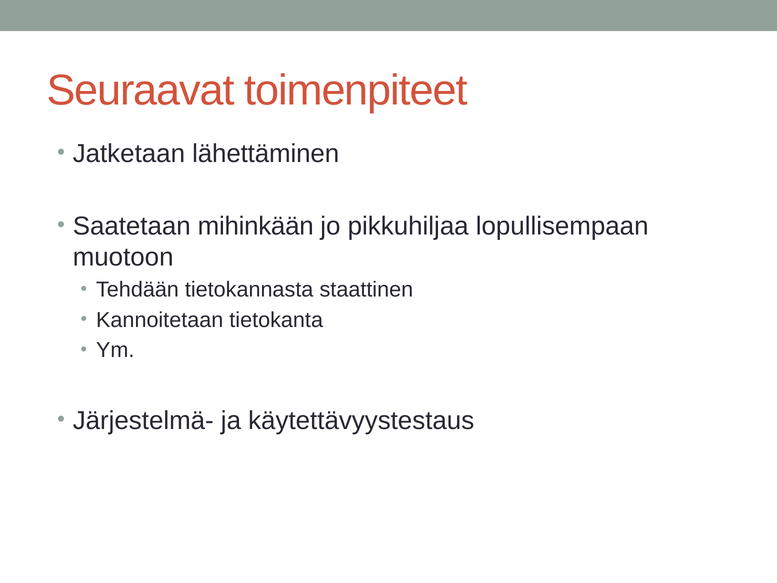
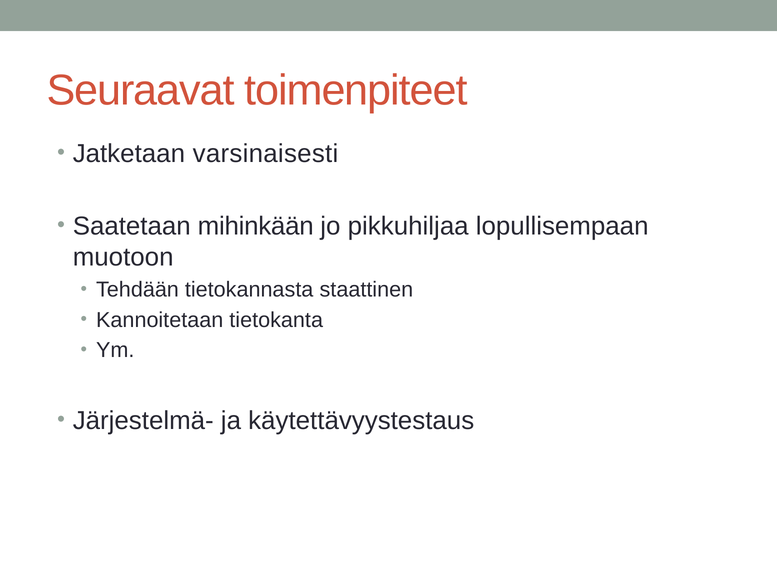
lähettäminen: lähettäminen -> varsinaisesti (265, 154)
